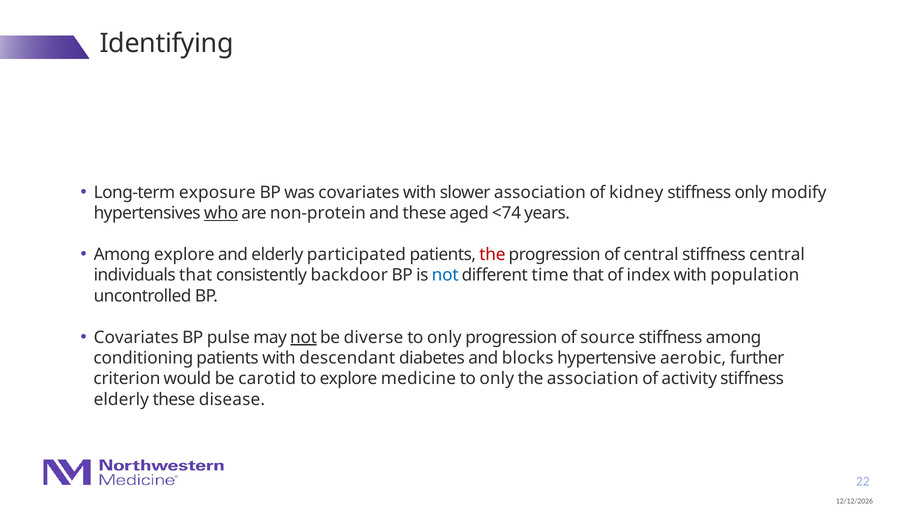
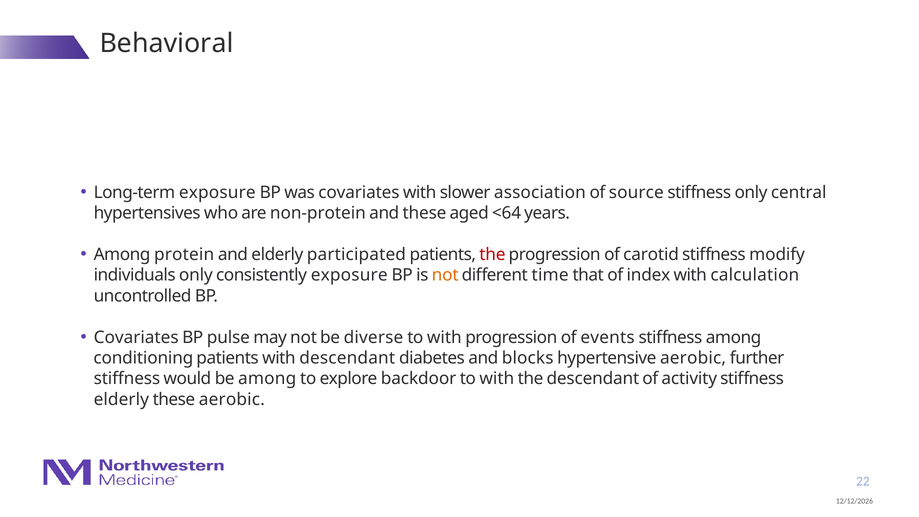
Identifying: Identifying -> Behavioral (167, 44)
kidney: kidney -> source (636, 193)
modify: modify -> central (799, 193)
who underline: present -> none (221, 213)
<74: <74 -> <64 (507, 213)
Among explore: explore -> protein (184, 255)
of central: central -> carotid (651, 255)
stiffness central: central -> modify (777, 255)
individuals that: that -> only (196, 275)
consistently backdoor: backdoor -> exposure (349, 275)
not colour: blue -> orange (445, 275)
population: population -> calculation (755, 275)
not underline: present -> none (304, 337)
only: only -> with (444, 337)
source: source -> events (608, 337)
criterion: criterion -> stiffness (127, 379)
be carotid: carotid -> among (267, 379)
medicine: medicine -> backdoor (419, 379)
only: only -> with (497, 379)
the association: association -> descendant (593, 379)
these disease: disease -> aerobic (232, 399)
